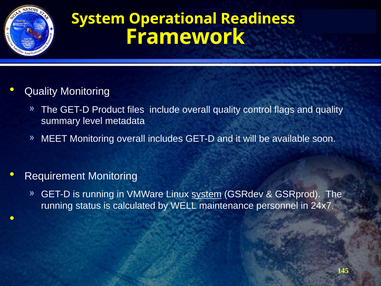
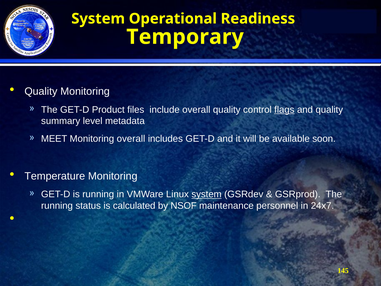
Framework: Framework -> Temporary (185, 37)
flags underline: none -> present (284, 110)
Requirement: Requirement -> Temperature (55, 176)
WELL: WELL -> NSOF (184, 206)
